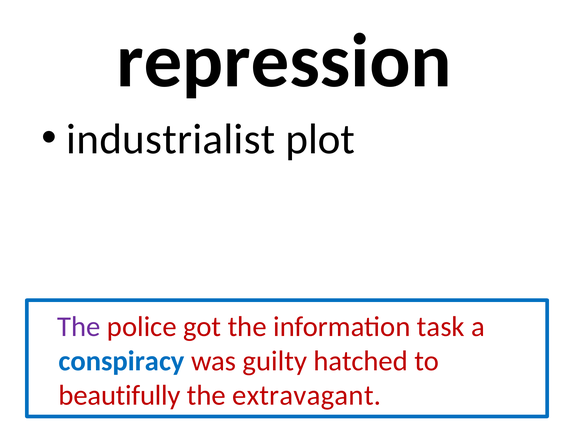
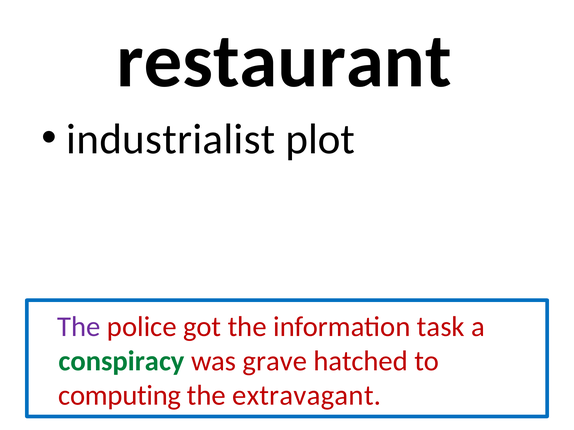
repression: repression -> restaurant (284, 61)
conspiracy colour: blue -> green (122, 361)
guilty: guilty -> grave (275, 361)
beautifully: beautifully -> computing (120, 396)
